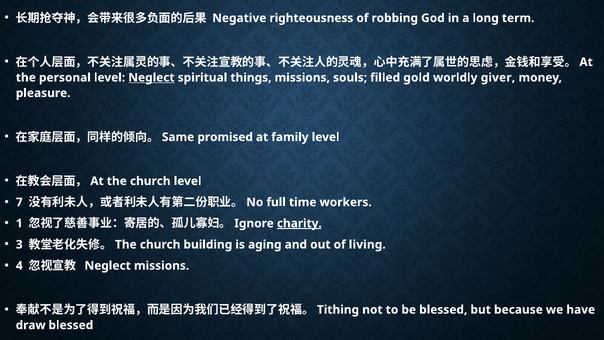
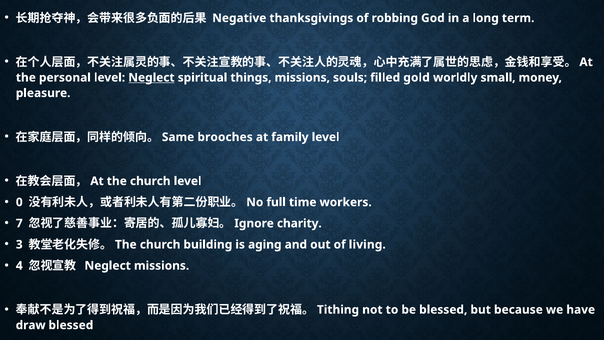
righteousness: righteousness -> thanksgivings (311, 18)
giver: giver -> small (498, 78)
promised: promised -> brooches (225, 137)
7: 7 -> 0 (19, 202)
1: 1 -> 7 (19, 223)
charity underline: present -> none (299, 223)
